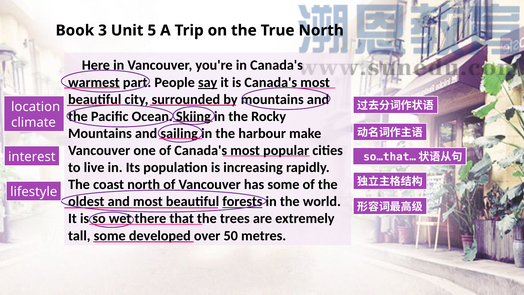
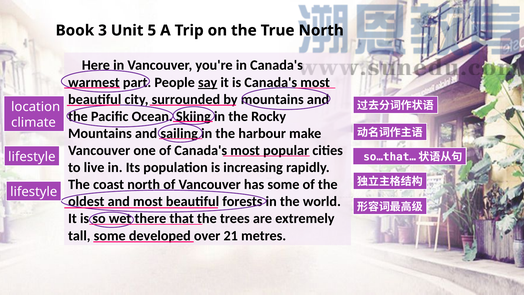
interest: interest -> lifestyle (32, 157)
forests underline: present -> none (242, 201)
50: 50 -> 21 (231, 235)
